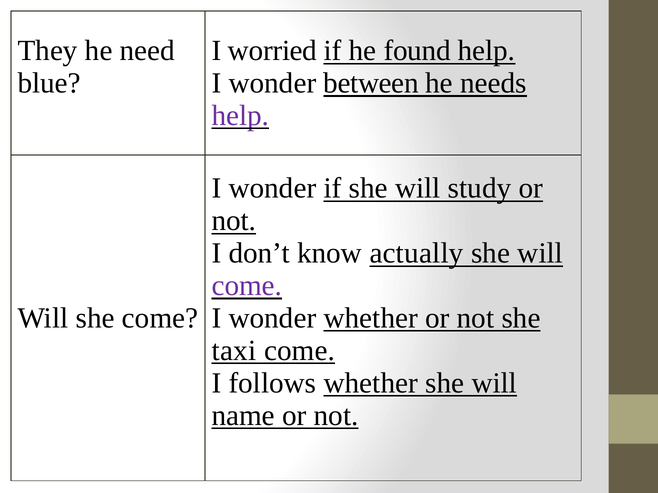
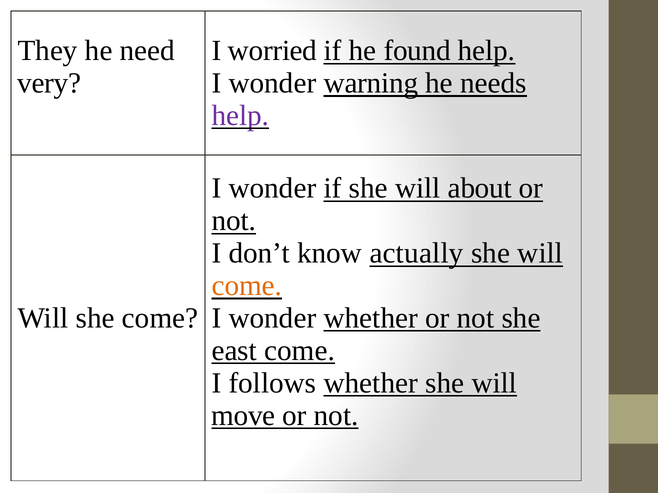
blue: blue -> very (49, 83)
between: between -> warning (371, 83)
study: study -> about (480, 188)
come colour: purple -> orange (247, 286)
taxi: taxi -> east (234, 351)
name: name -> move (243, 416)
